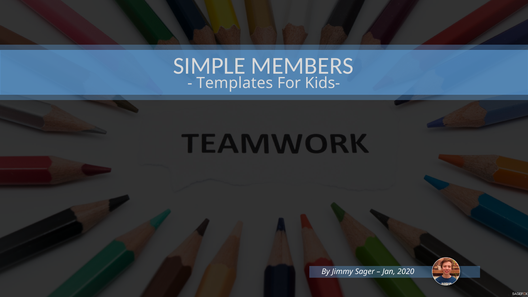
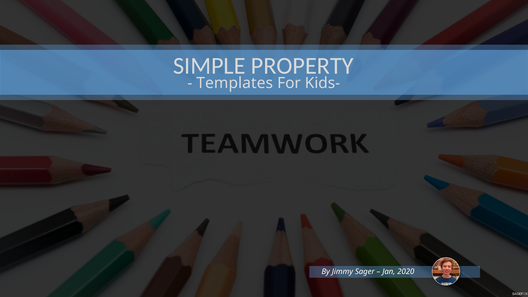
MEMBERS: MEMBERS -> PROPERTY (302, 66)
